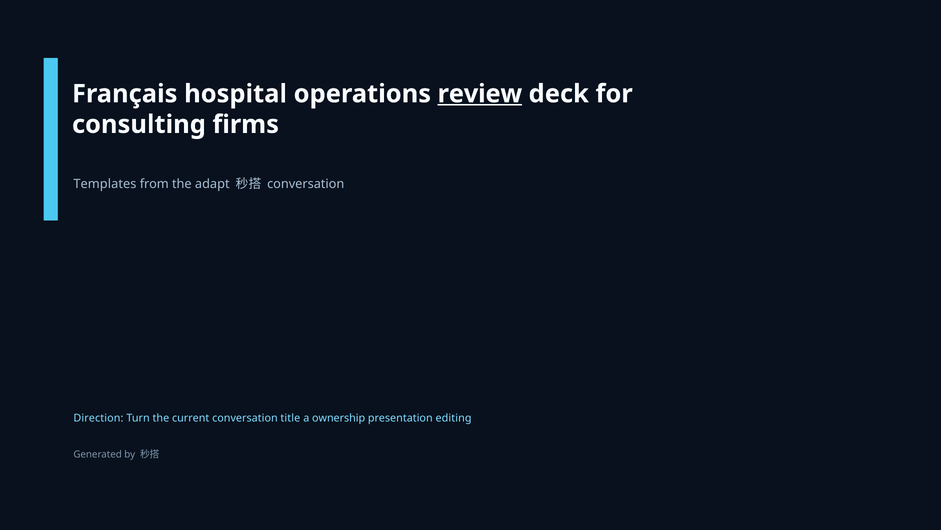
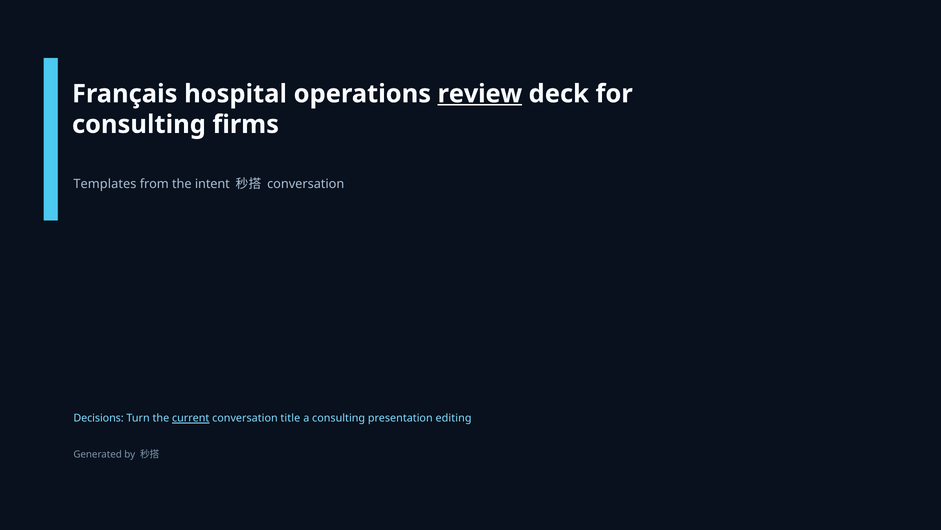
adapt: adapt -> intent (212, 184)
Direction: Direction -> Decisions (99, 418)
current underline: none -> present (191, 418)
a ownership: ownership -> consulting (339, 418)
